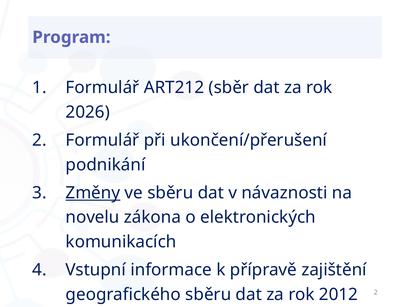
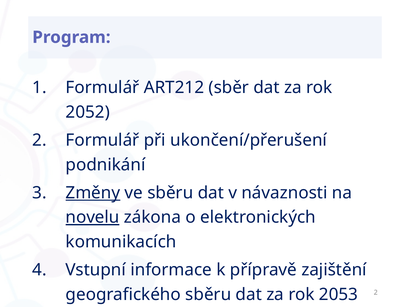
2026: 2026 -> 2052 (88, 112)
novelu underline: none -> present (93, 218)
2012: 2012 -> 2053 (338, 295)
